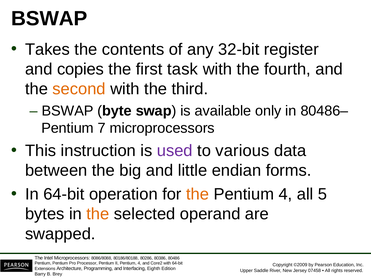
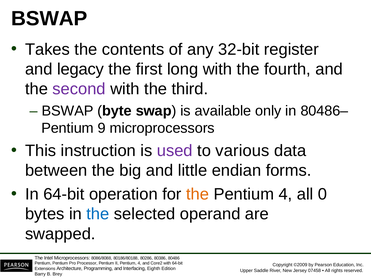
copies: copies -> legacy (81, 69)
task: task -> long (183, 69)
second colour: orange -> purple (79, 89)
7: 7 -> 9 (102, 128)
5: 5 -> 0 (323, 194)
the colour: orange -> blue (98, 214)
